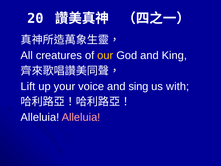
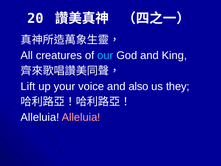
our colour: yellow -> light blue (105, 55)
sing: sing -> also (138, 86)
with: with -> they (178, 86)
